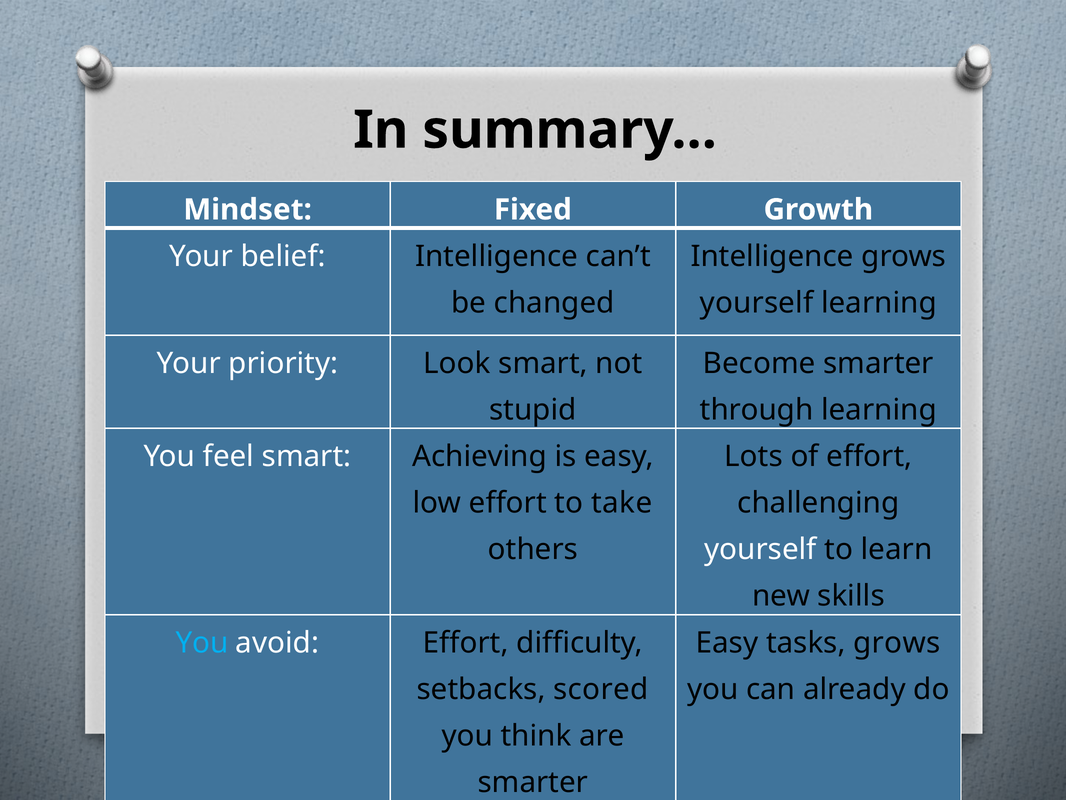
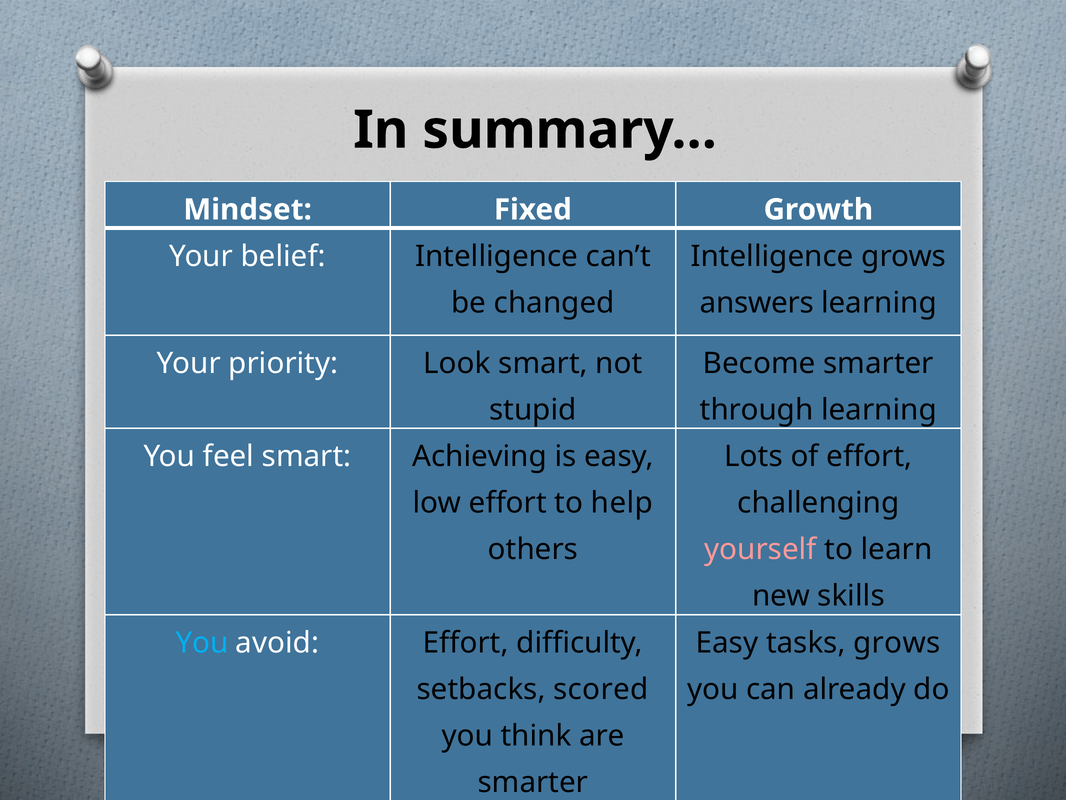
yourself: yourself -> answers (757, 303)
take: take -> help (622, 503)
yourself colour: white -> pink (760, 549)
